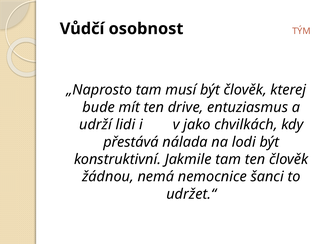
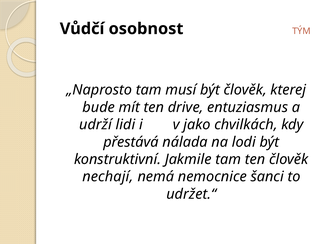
žádnou: žádnou -> nechají (108, 177)
